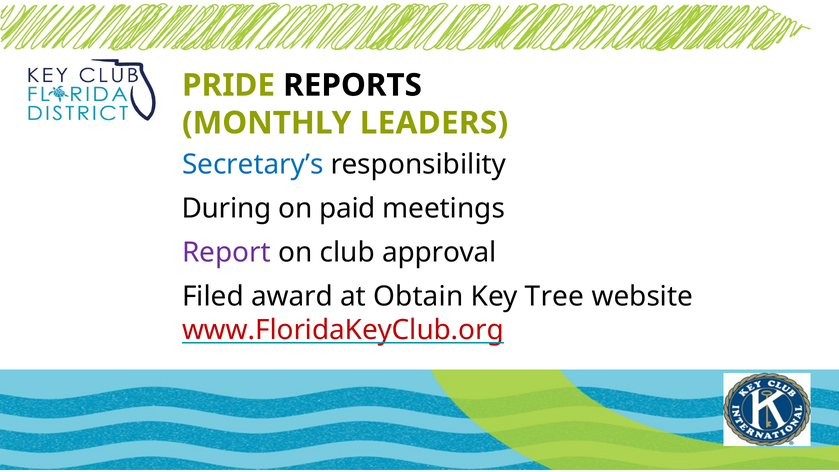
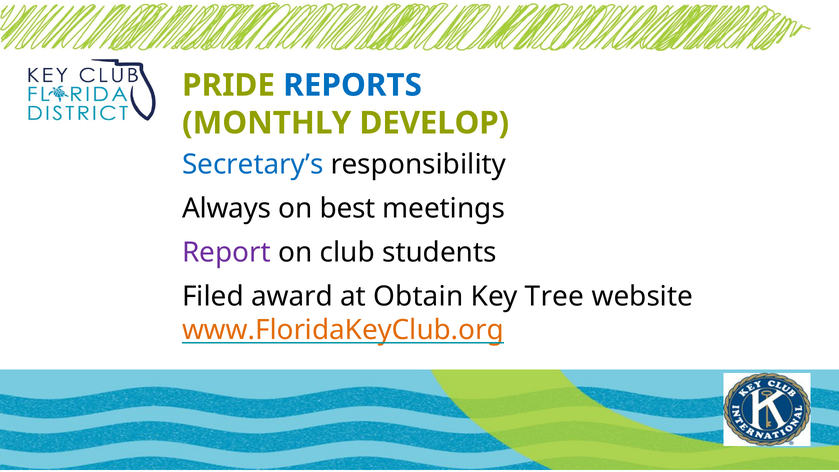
REPORTS colour: black -> blue (353, 85)
LEADERS: LEADERS -> DEVELOP (434, 123)
During: During -> Always (227, 208)
paid: paid -> best (347, 208)
approval: approval -> students (439, 252)
www.FloridaKeyClub.org colour: red -> orange (343, 330)
